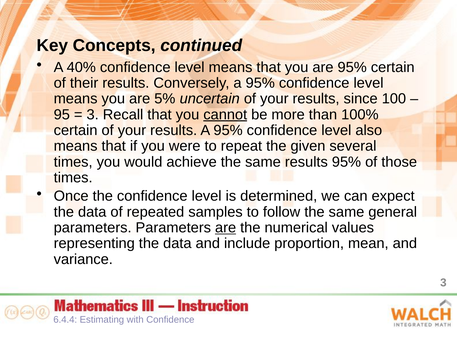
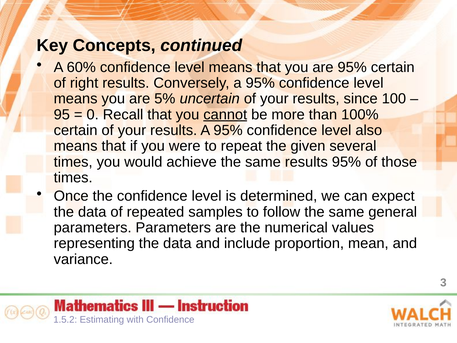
40%: 40% -> 60% (81, 67)
their: their -> right (84, 83)
3: 3 -> 0 (93, 114)
are underline: present -> none (226, 228)
6.4.4: 6.4.4 -> 1.5.2 (65, 319)
